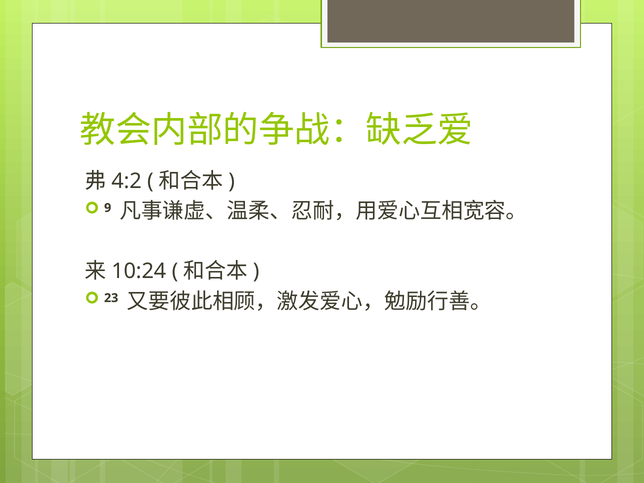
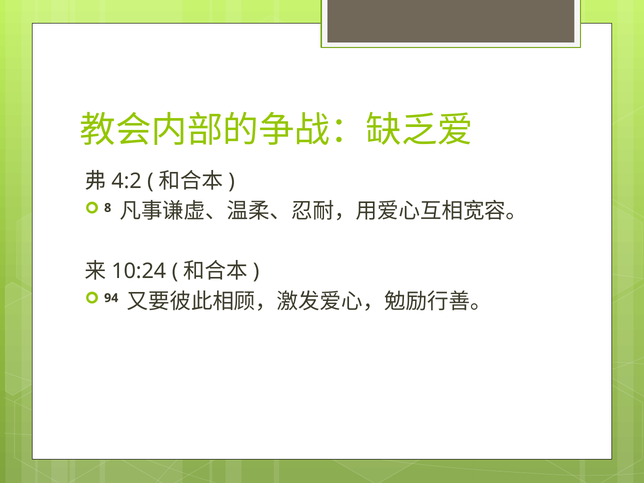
9: 9 -> 8 (108, 208)
23: 23 -> 94 (111, 298)
